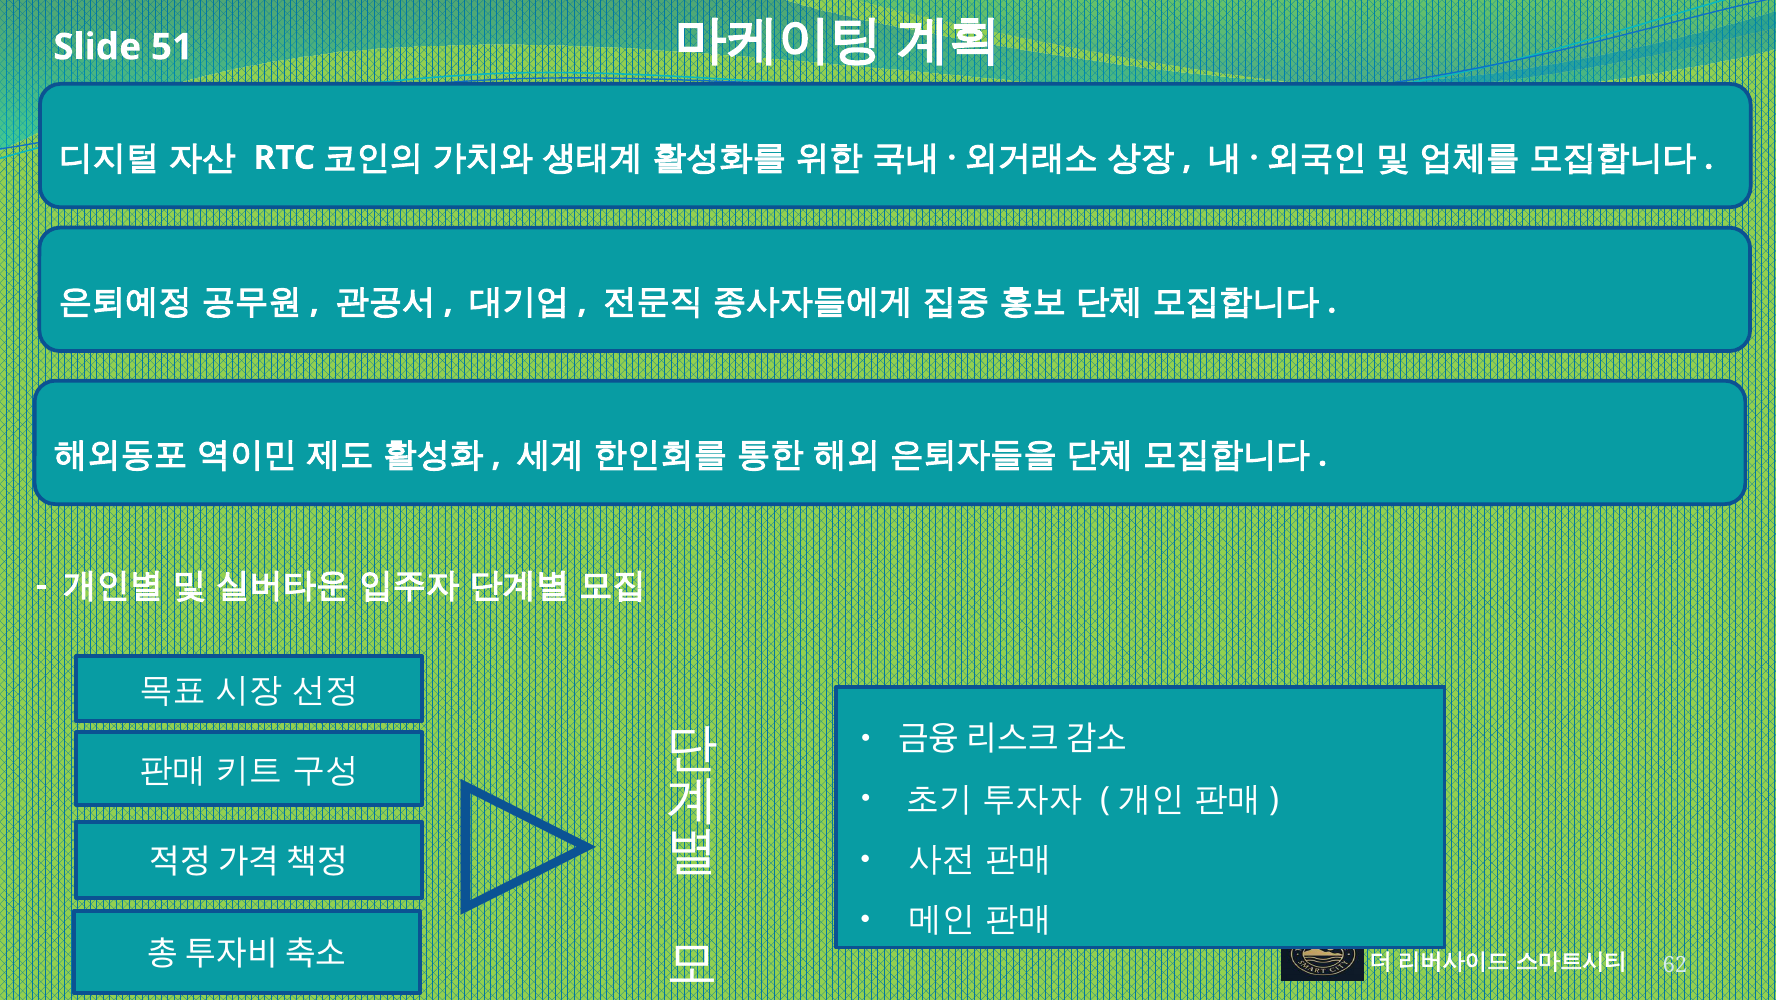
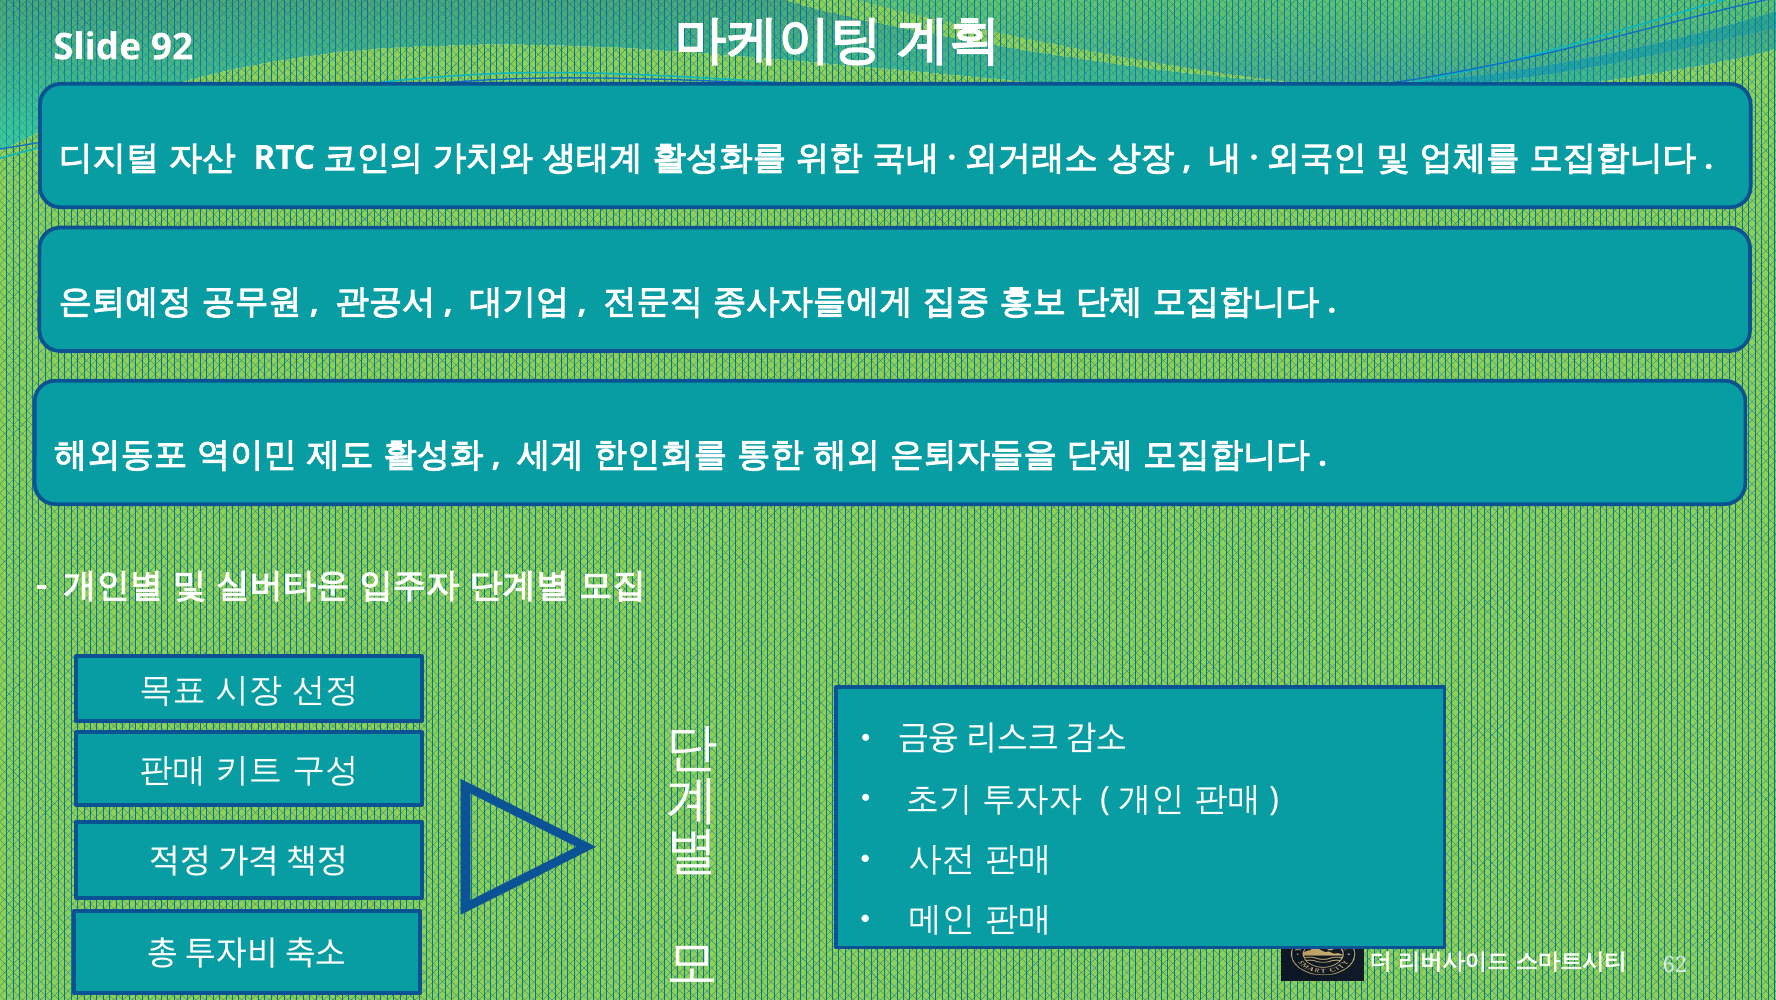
51: 51 -> 92 (172, 47)
